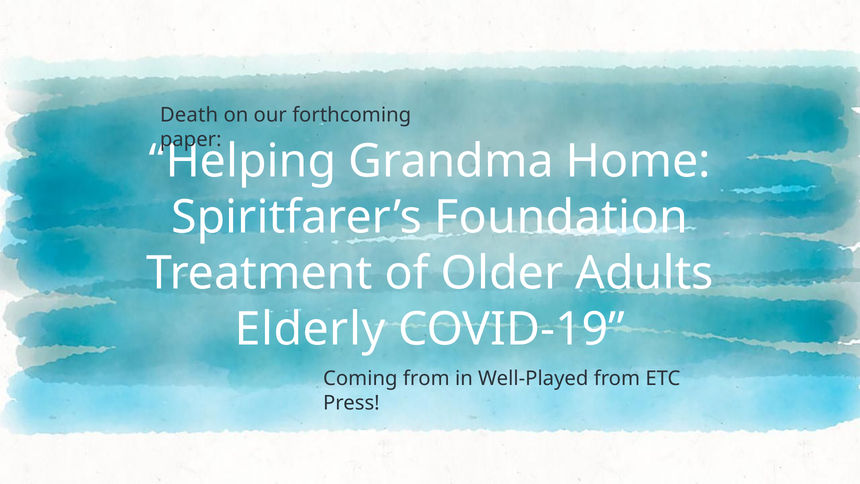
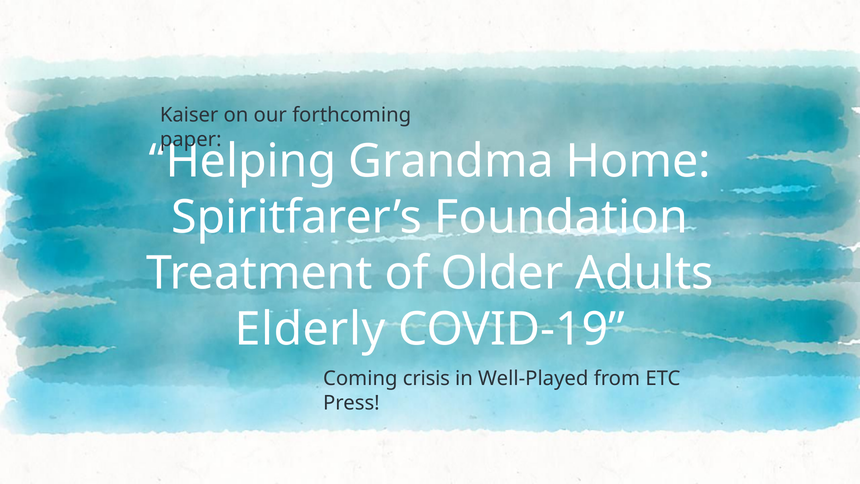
Death: Death -> Kaiser (189, 115)
Coming from: from -> crisis (426, 378)
